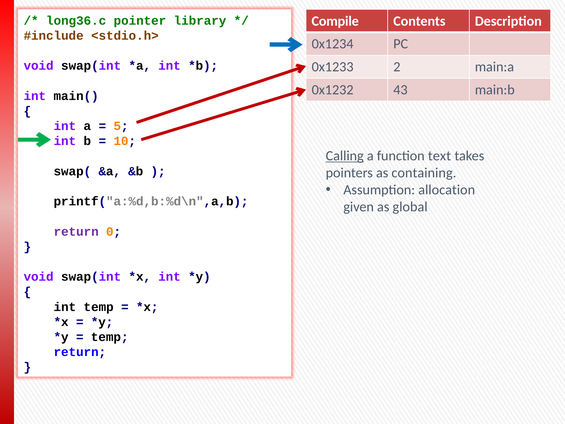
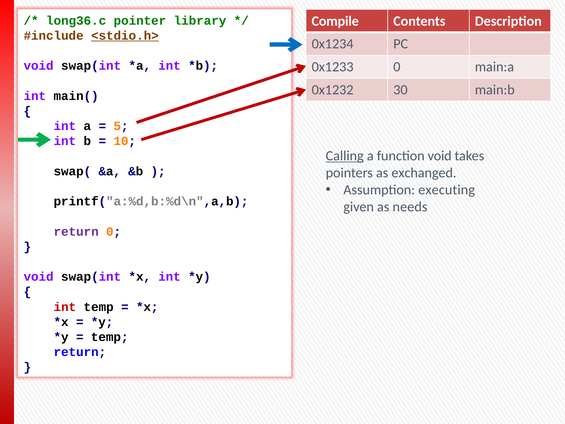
<stdio.h> underline: none -> present (125, 36)
0x1233 2: 2 -> 0 (397, 67)
43: 43 -> 30 (400, 90)
function text: text -> void (440, 156)
containing: containing -> exchanged (424, 173)
allocation: allocation -> executing (447, 190)
global: global -> needs (410, 207)
int colour: black -> red (65, 307)
